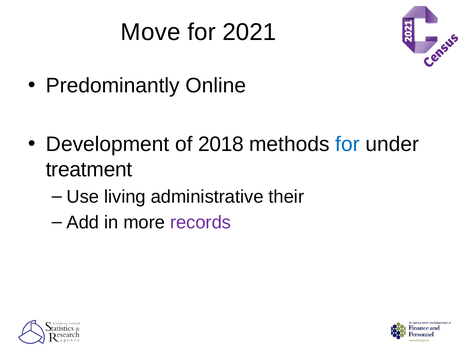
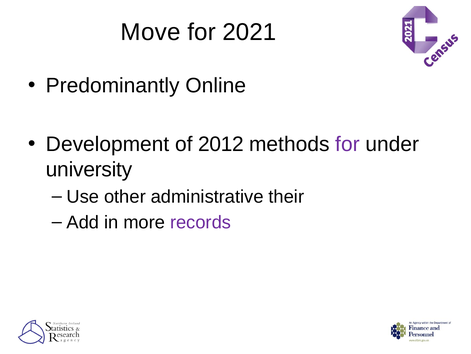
2018: 2018 -> 2012 (221, 144)
for colour: blue -> purple (348, 144)
treatment: treatment -> university (89, 169)
living: living -> other (125, 196)
